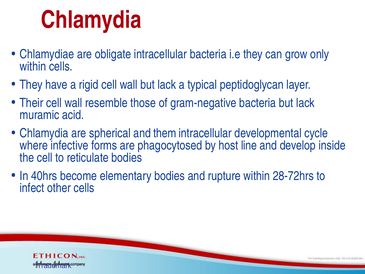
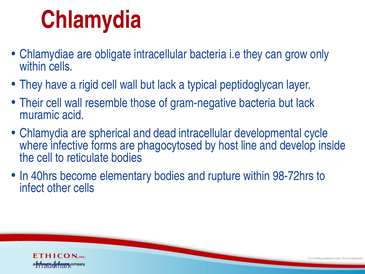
them: them -> dead (165, 133)
28-72hrs: 28-72hrs -> 98-72hrs (293, 176)
